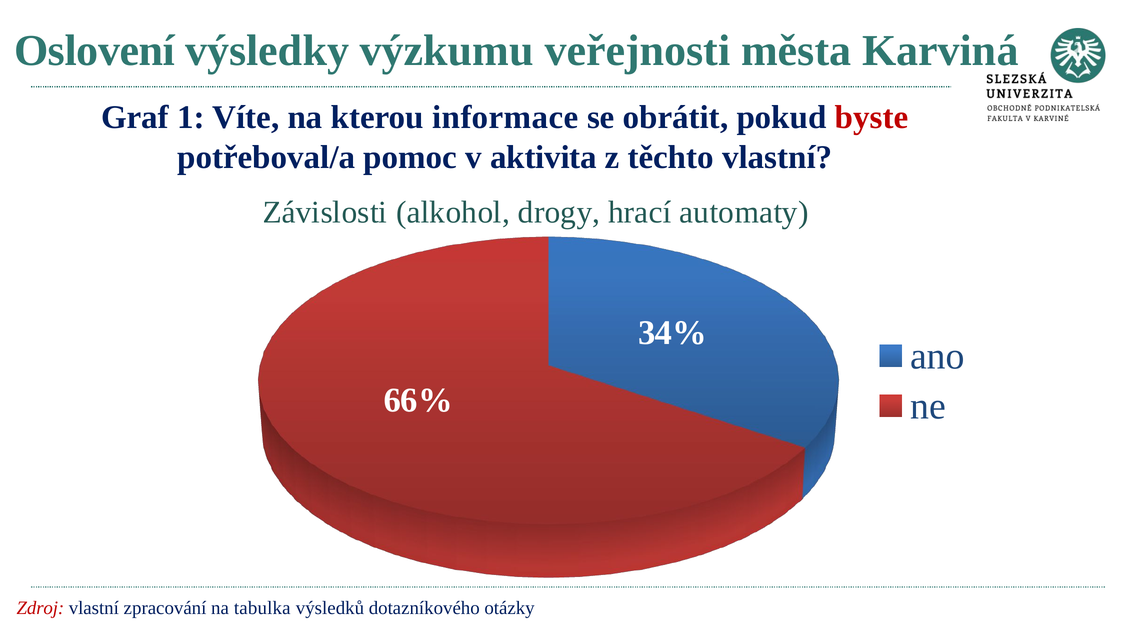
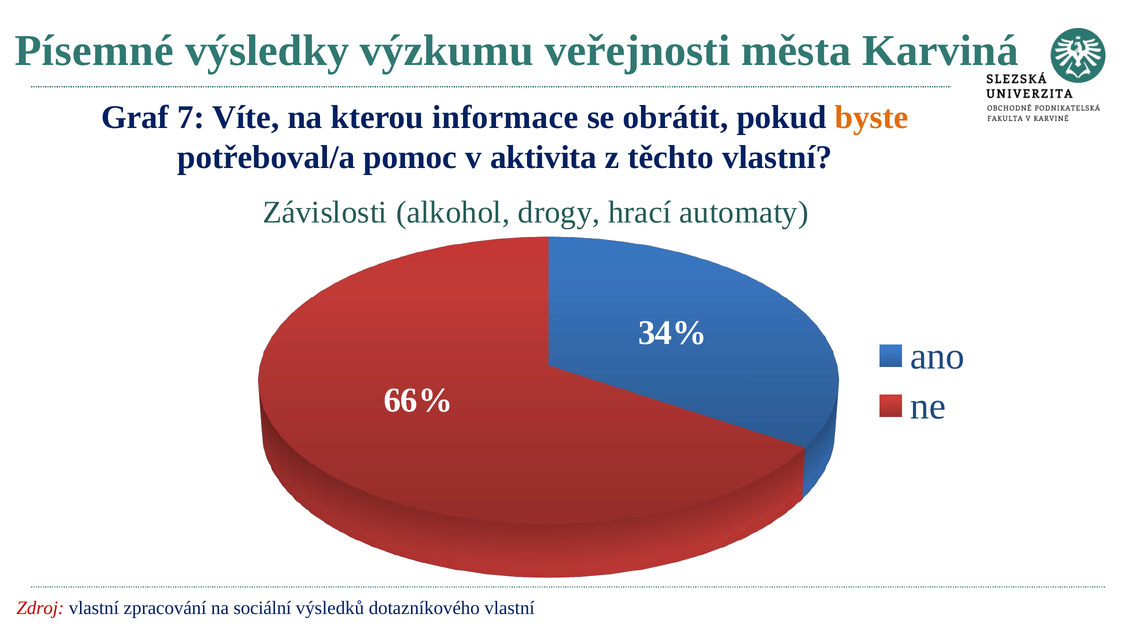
Oslovení: Oslovení -> Písemné (94, 50)
1: 1 -> 7 (191, 117)
byste colour: red -> orange (872, 117)
tabulka: tabulka -> sociální (262, 608)
dotazníkového otázky: otázky -> vlastní (510, 608)
